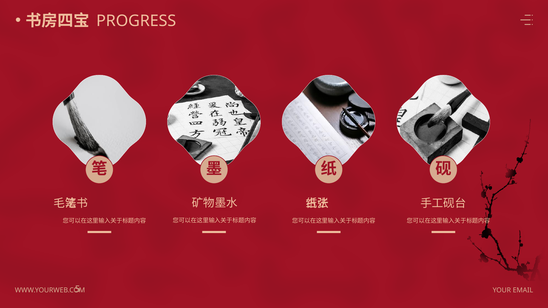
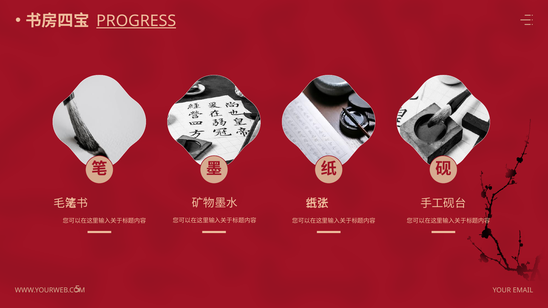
PROGRESS underline: none -> present (136, 21)
